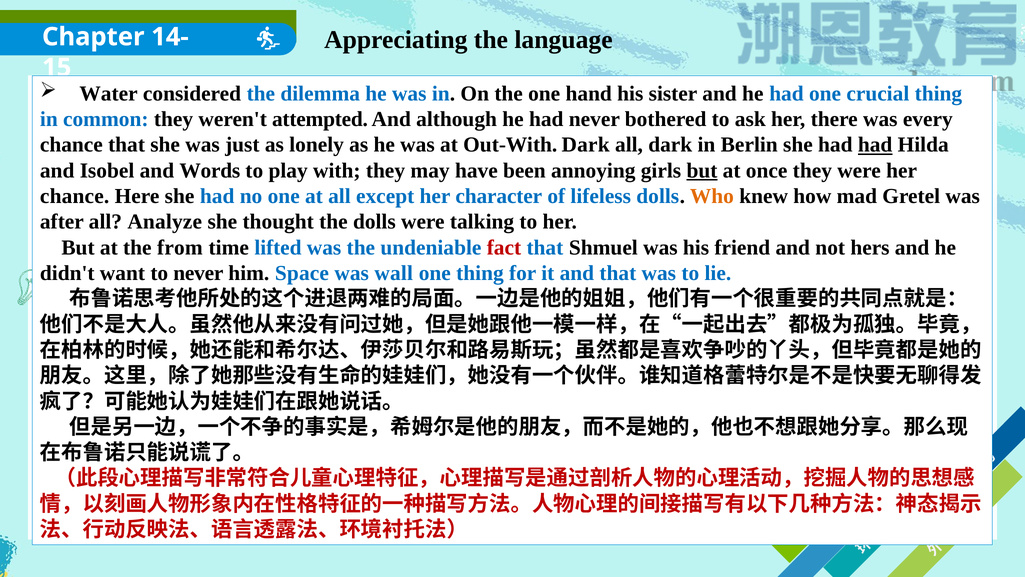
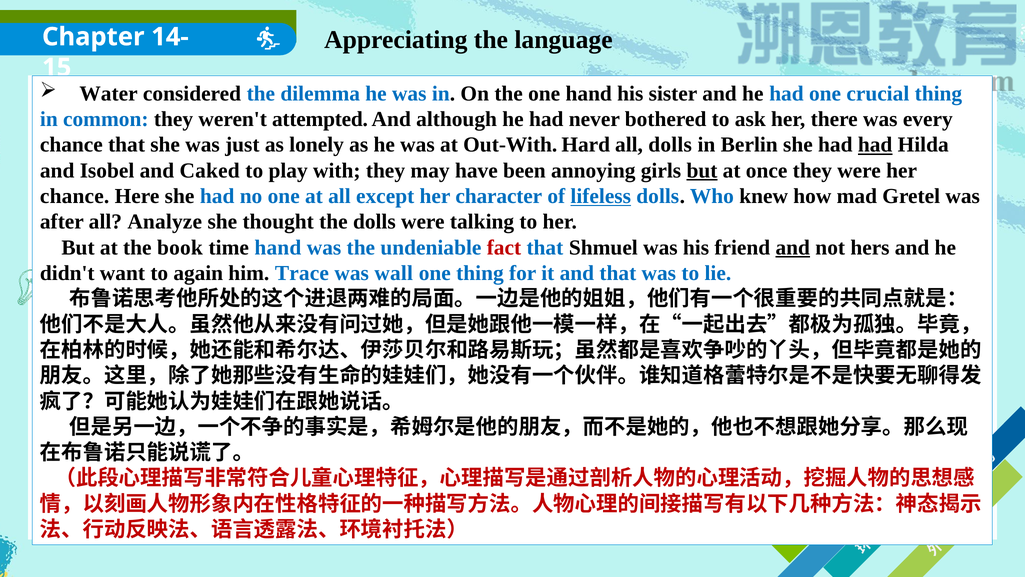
Out-With Dark: Dark -> Hard (586, 145)
all dark: dark -> dolls (670, 145)
Words: Words -> Caked (210, 170)
lifeless underline: none -> present (601, 196)
Who colour: orange -> blue (712, 196)
from: from -> book (180, 247)
time lifted: lifted -> hand (278, 247)
and underline: none -> present (793, 247)
to never: never -> again (198, 273)
Space: Space -> Trace (302, 273)
